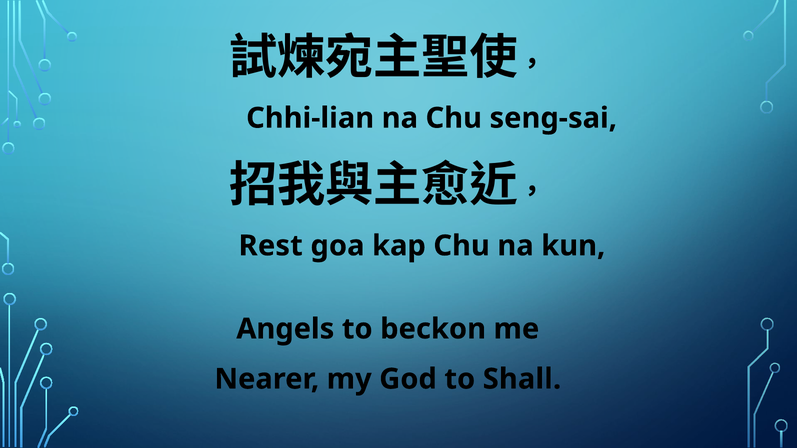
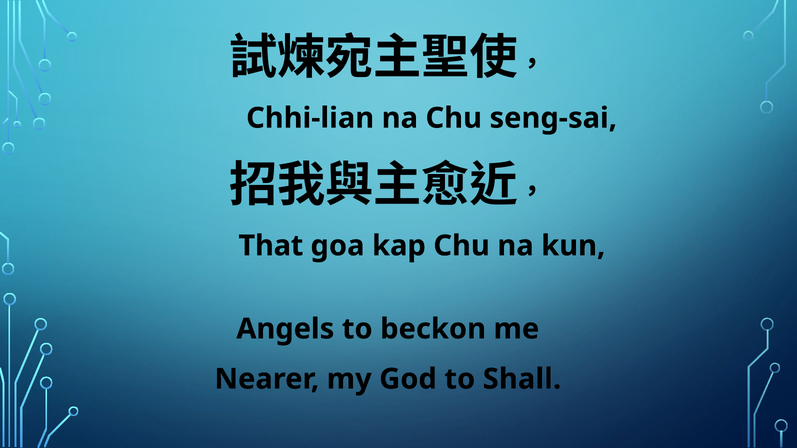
Rest: Rest -> That (271, 246)
